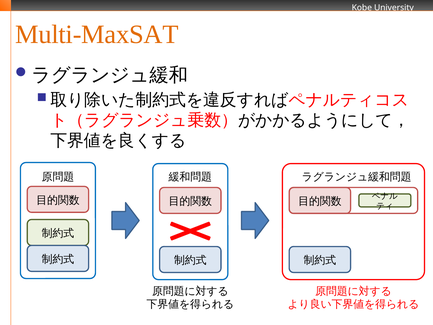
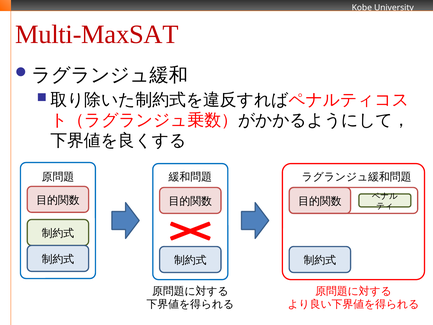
Multi-MaxSAT colour: orange -> red (97, 34)
